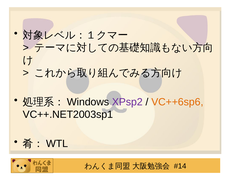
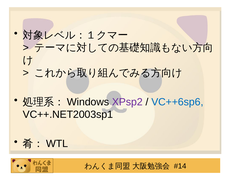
VC++6sp6 colour: orange -> blue (177, 102)
